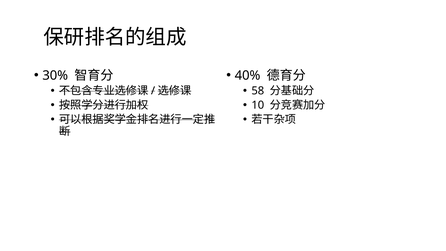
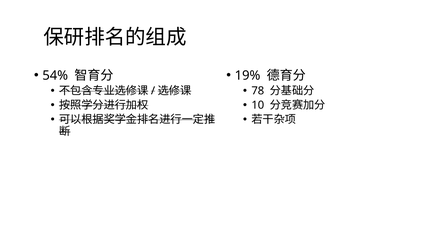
40%: 40% -> 19% (248, 75)
30%: 30% -> 54% (55, 75)
58: 58 -> 78 (258, 91)
